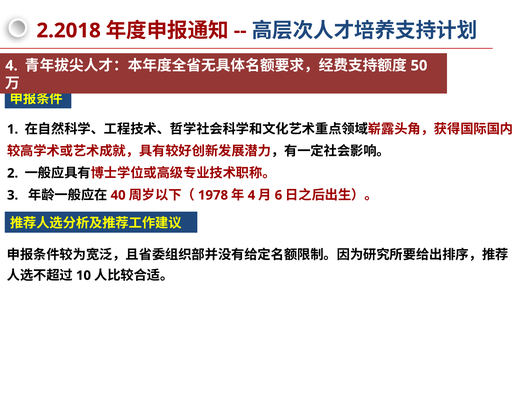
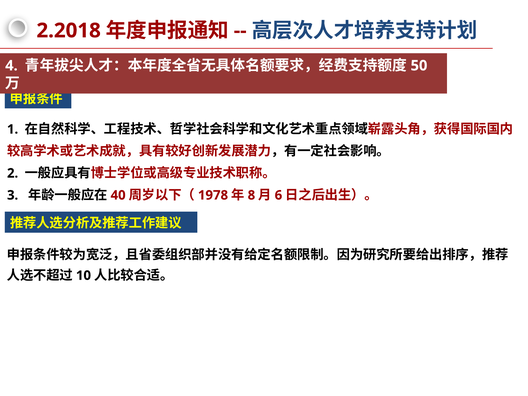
4: 4 -> 8 (251, 195)
